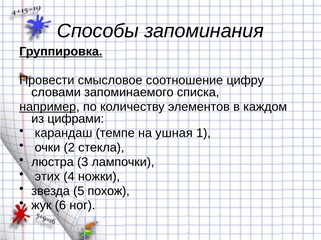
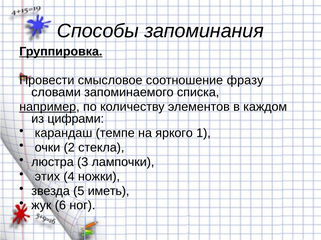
цифру: цифру -> фразу (245, 81)
ушная: ушная -> яркого (174, 134)
похож: похож -> иметь (109, 192)
